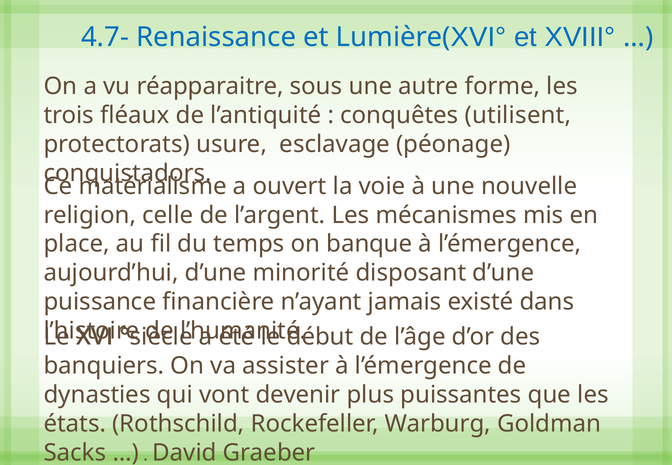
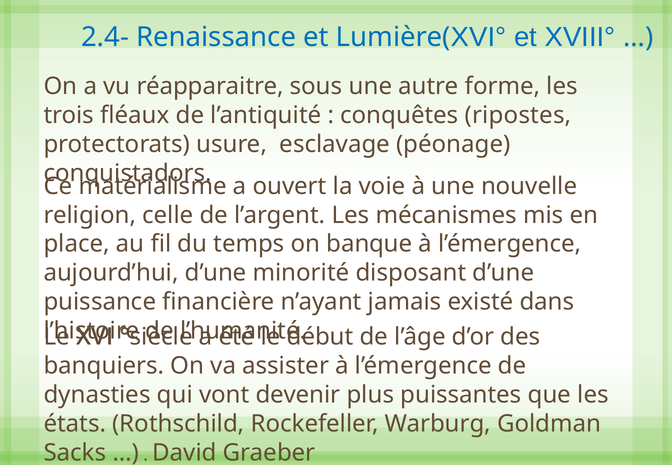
4.7-: 4.7- -> 2.4- (105, 37)
utilisent: utilisent -> ripostes (518, 115)
